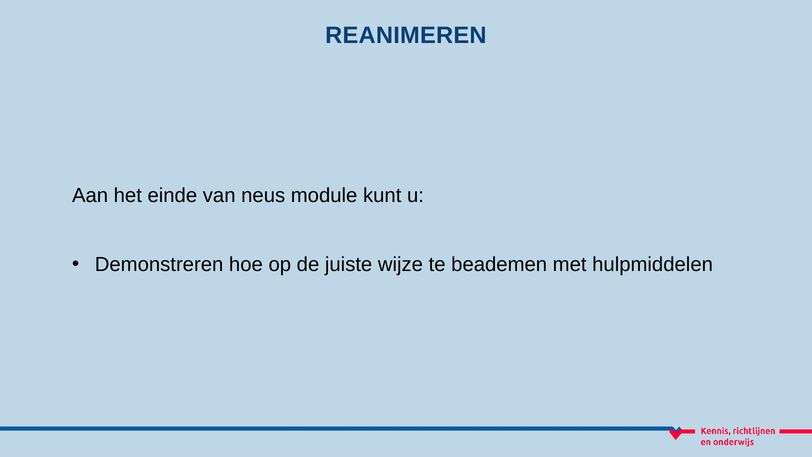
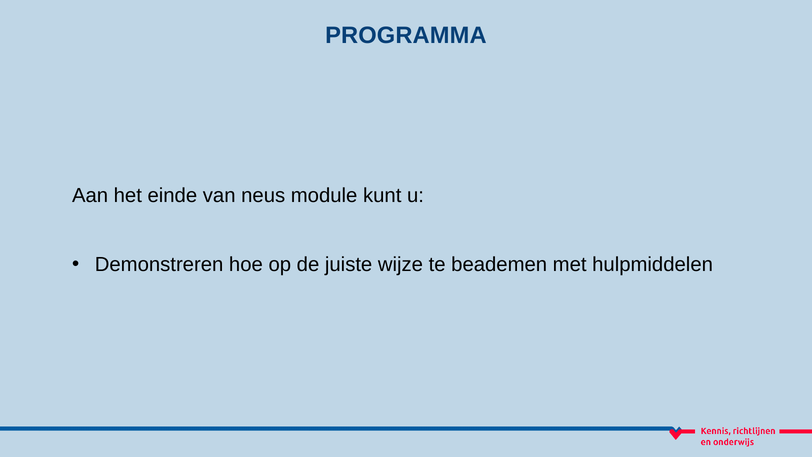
REANIMEREN: REANIMEREN -> PROGRAMMA (406, 36)
